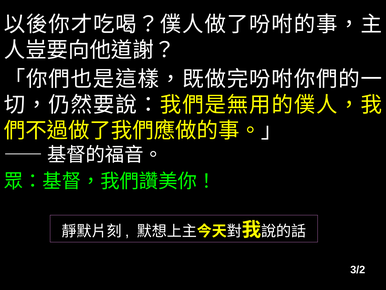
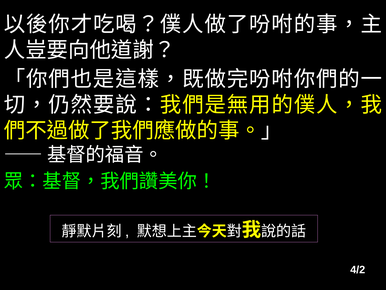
3/2: 3/2 -> 4/2 (358, 269)
